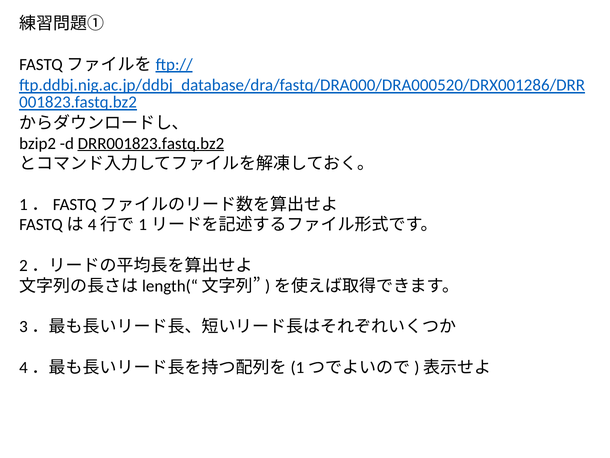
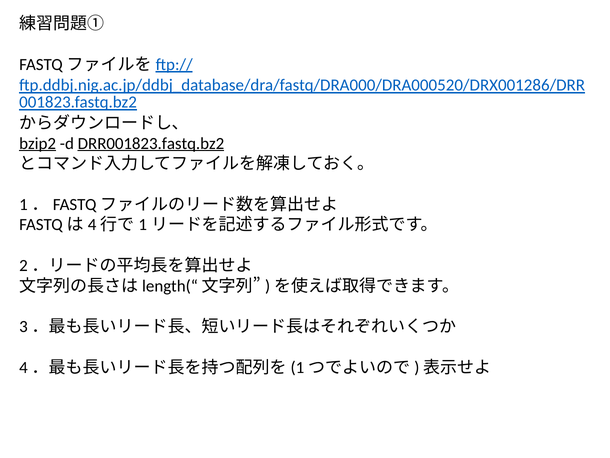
bzip2 underline: none -> present (38, 143)
